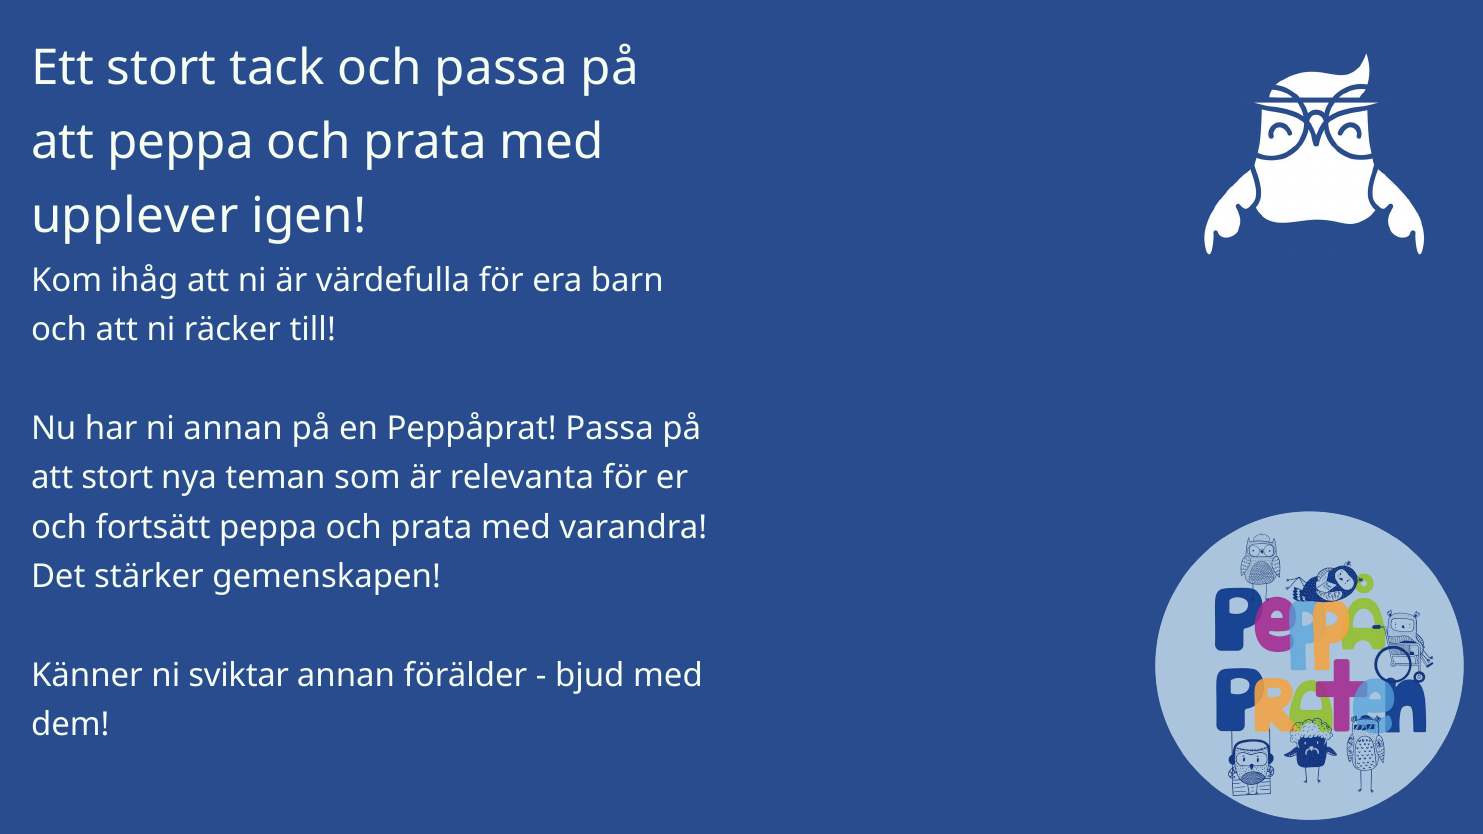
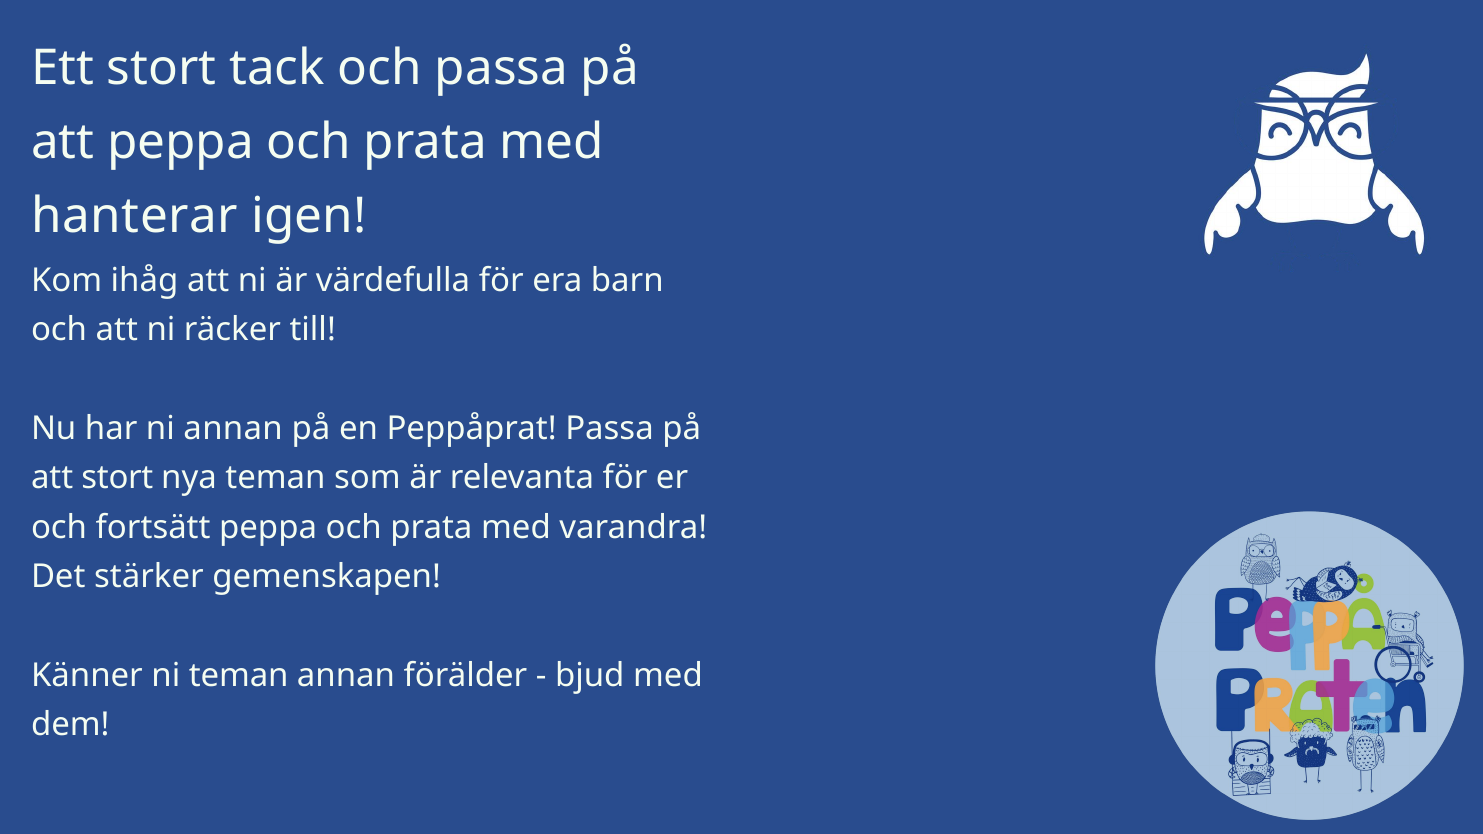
upplever: upplever -> hanterar (135, 217)
ni sviktar: sviktar -> teman (239, 676)
